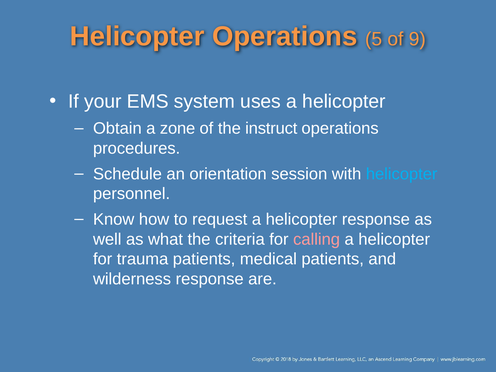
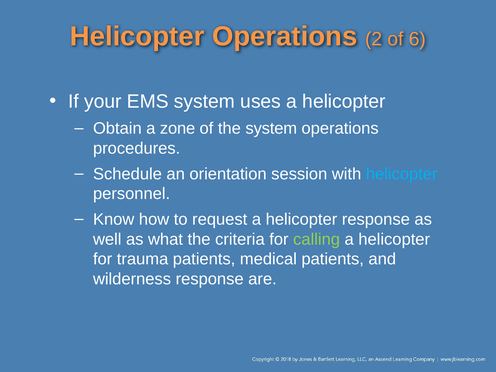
5: 5 -> 2 (374, 39)
9: 9 -> 6 (417, 39)
the instruct: instruct -> system (271, 128)
calling colour: pink -> light green (317, 239)
